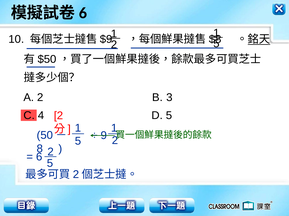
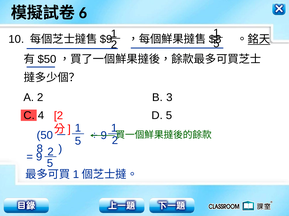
6: 6 -> 9 (39, 157)
2: 2 -> 1 (76, 175)
